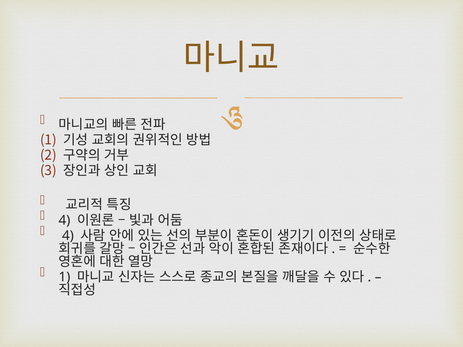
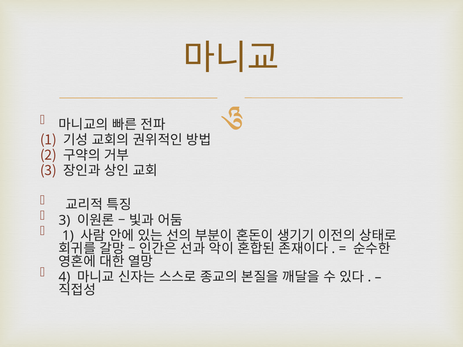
4: 4 -> 3 (64, 220)
4: 4 -> 1 (68, 236)
1: 1 -> 4 (64, 277)
